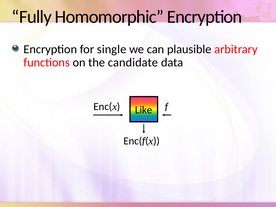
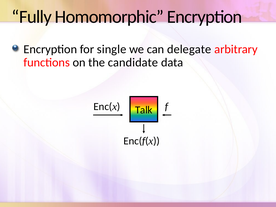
plausible: plausible -> delegate (189, 49)
Like: Like -> Talk (144, 110)
